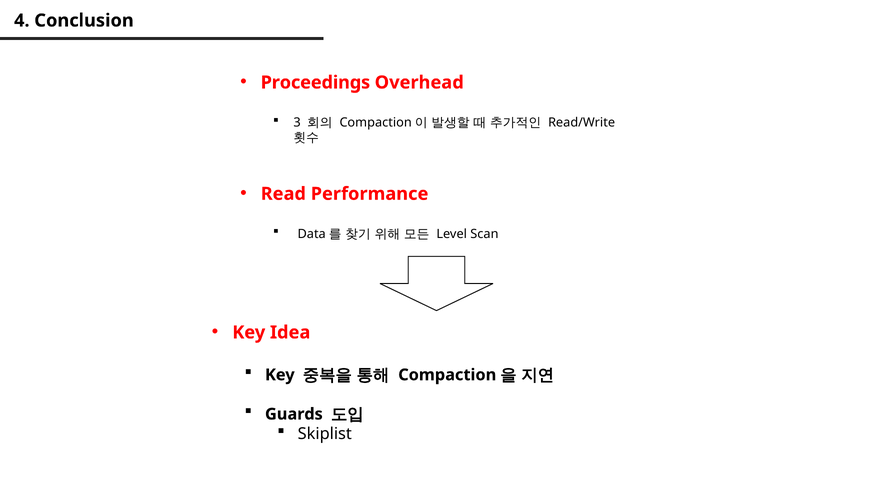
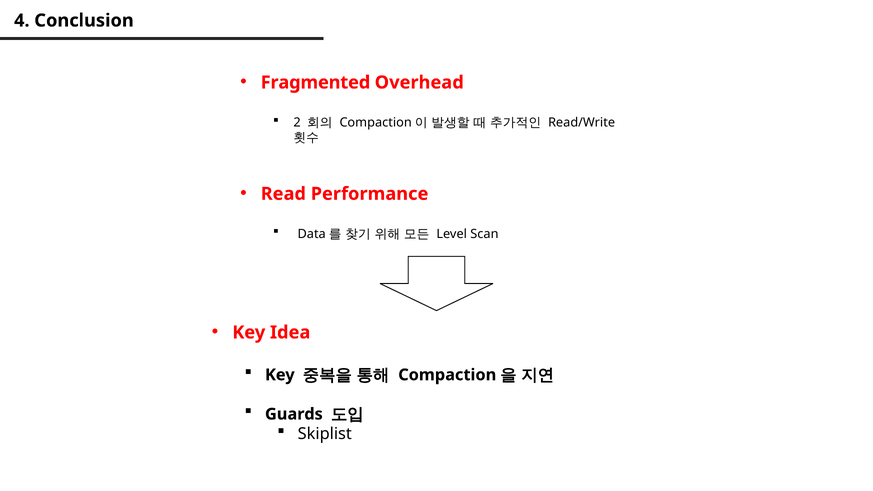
Proceedings: Proceedings -> Fragmented (315, 83)
3: 3 -> 2 (297, 123)
